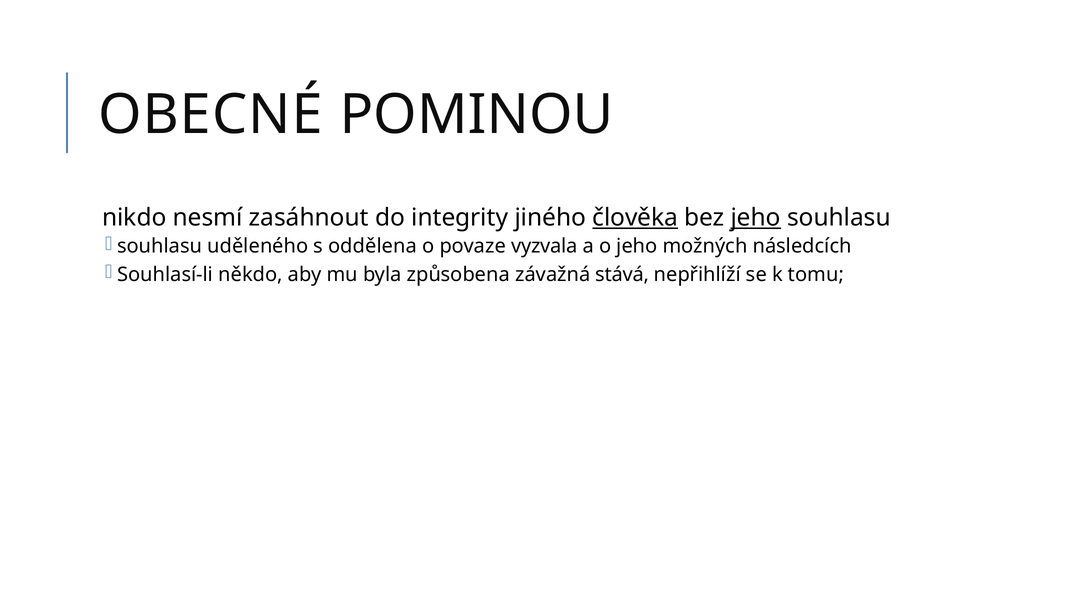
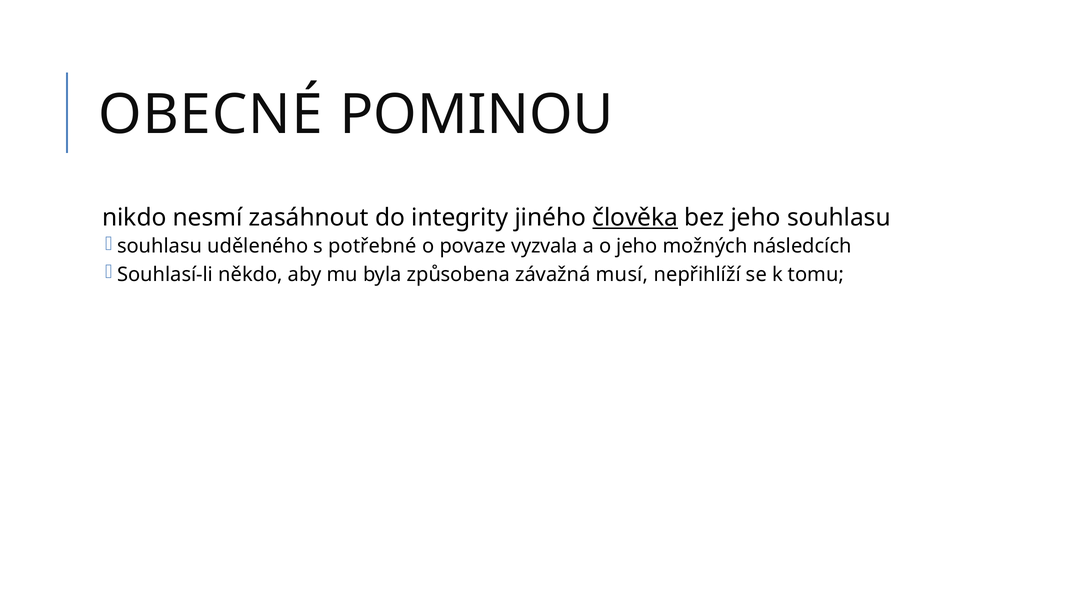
jeho underline: present -> none (756, 218)
oddělena: oddělena -> potřebné (373, 247)
stává: stává -> musí (622, 275)
